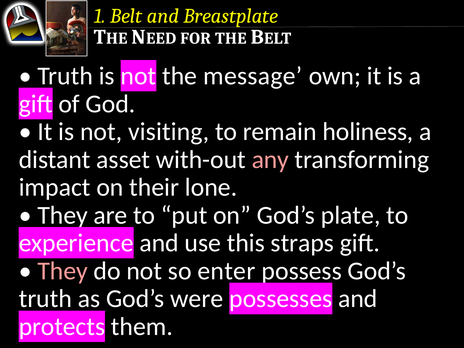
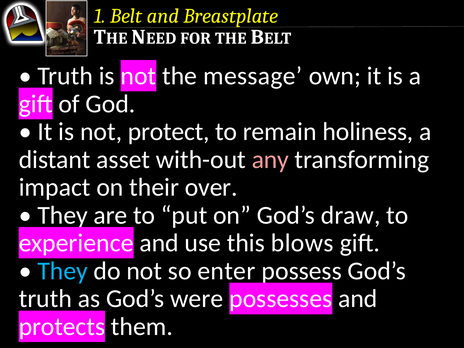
visiting: visiting -> protect (169, 132)
lone: lone -> over (211, 187)
plate: plate -> draw (351, 215)
straps: straps -> blows (302, 243)
They colour: pink -> light blue (63, 271)
